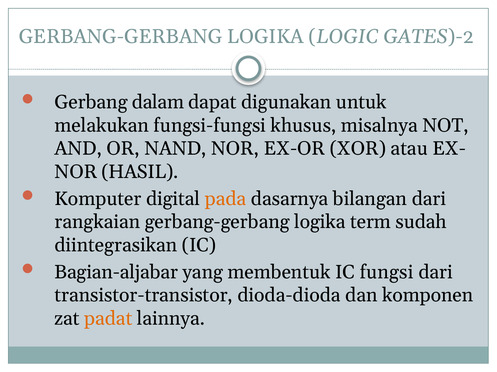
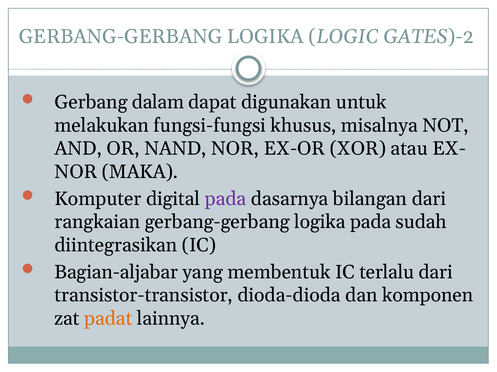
HASIL: HASIL -> MAKA (140, 172)
pada colour: orange -> purple (226, 199)
logika term: term -> pada (371, 222)
fungsi: fungsi -> terlalu (387, 273)
